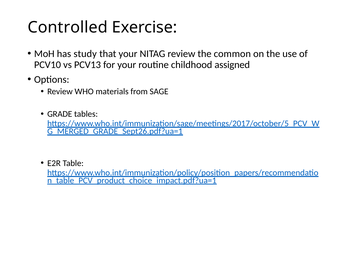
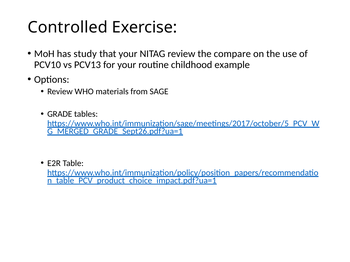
common: common -> compare (232, 54)
assigned: assigned -> example (232, 65)
